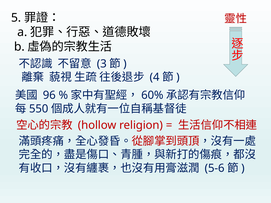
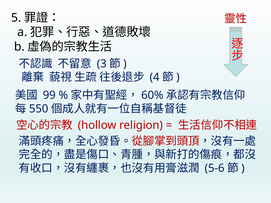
96: 96 -> 99 (49, 95)
